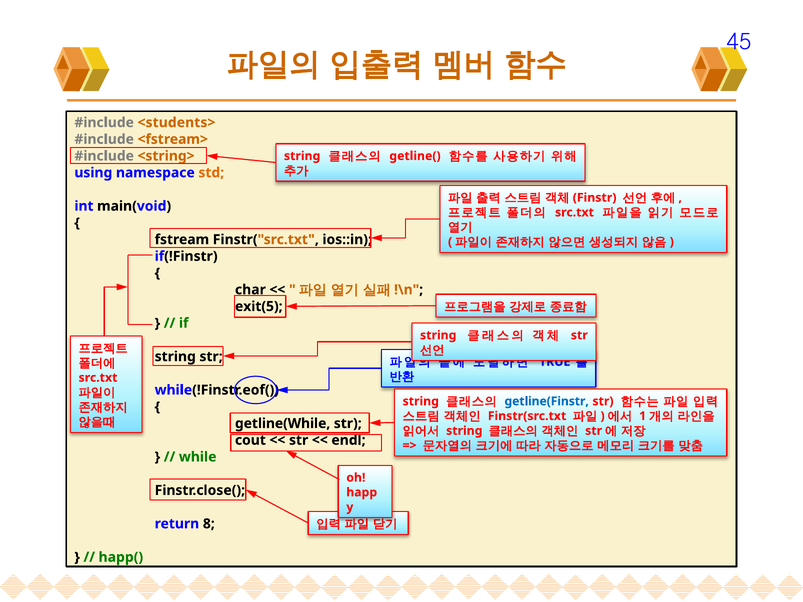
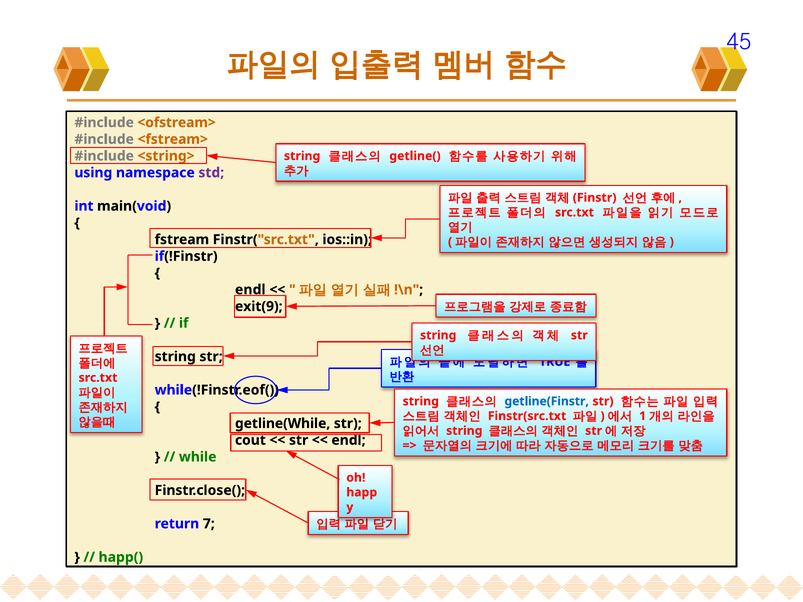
<students>: <students> -> <ofstream> (177, 123)
std colour: orange -> purple (211, 173)
char: char -> endl (250, 290)
exit(5: exit(5 -> exit(9 (259, 307)
8: 8 -> 7 (209, 524)
